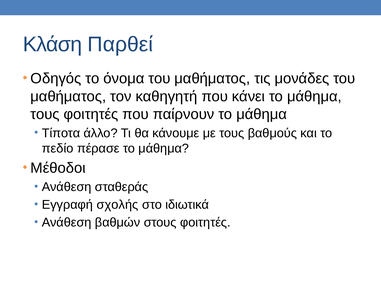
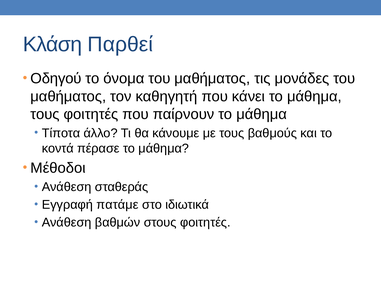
Οδηγός: Οδηγός -> Οδηγού (56, 79)
πεδίο: πεδίο -> κοντά (58, 148)
σχολής: σχολής -> πατάμε (117, 205)
